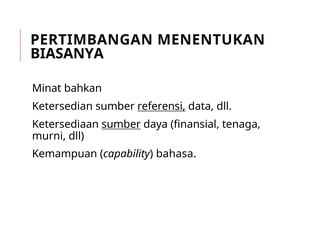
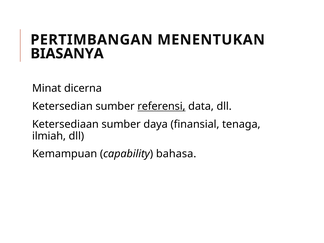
bahkan: bahkan -> dicerna (83, 88)
sumber underline: present -> none (121, 124)
murni: murni -> ilmiah (49, 136)
